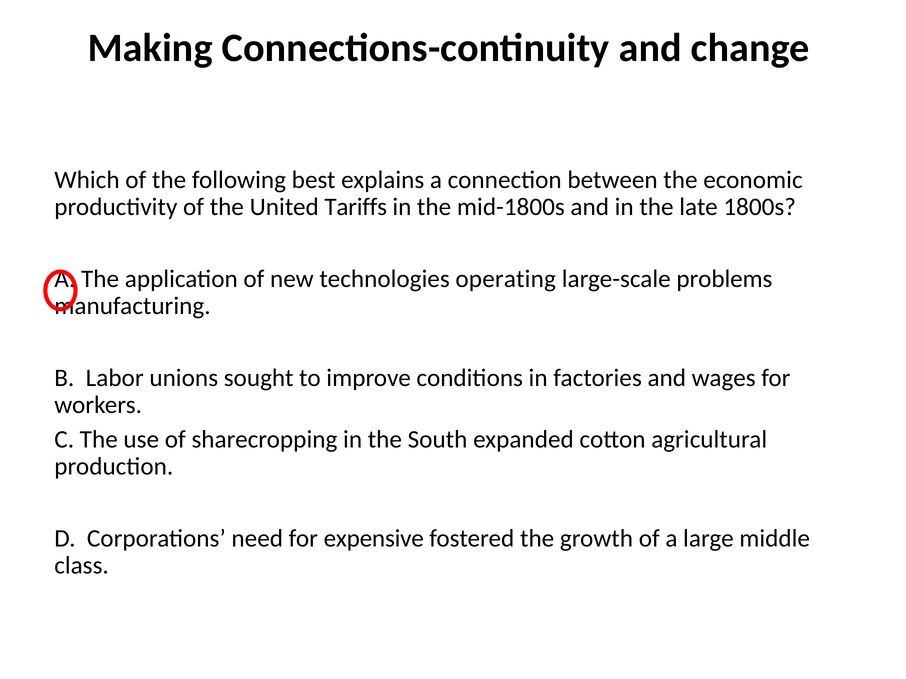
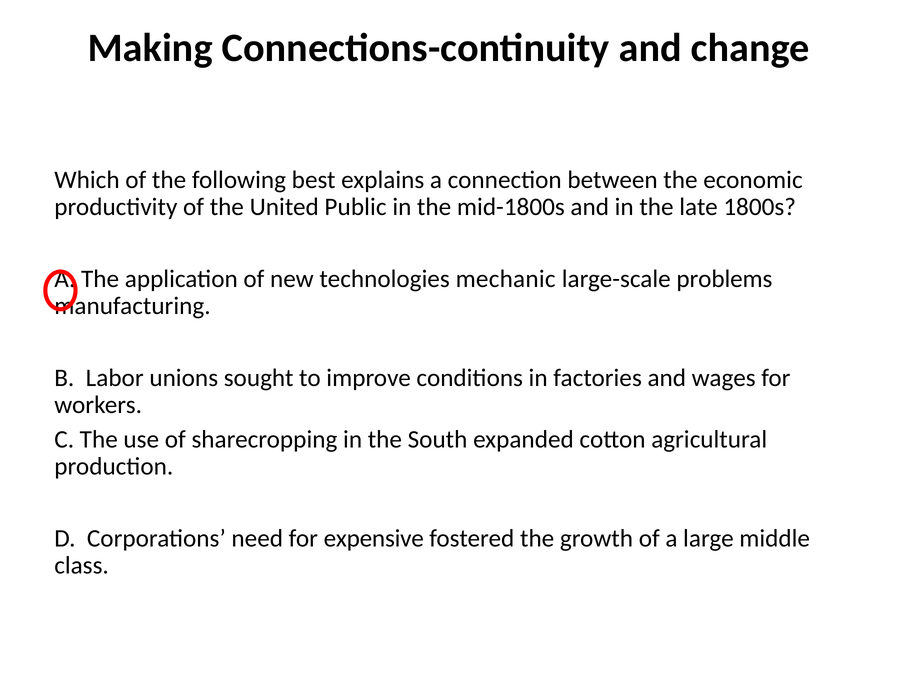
Tariffs: Tariffs -> Public (356, 207)
operating: operating -> mechanic (506, 279)
